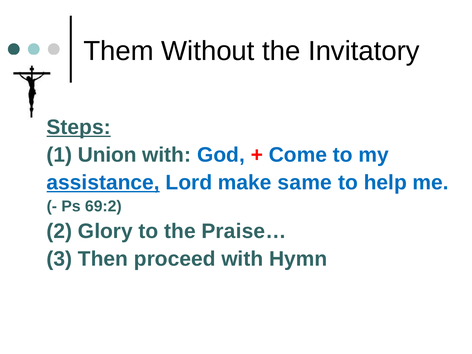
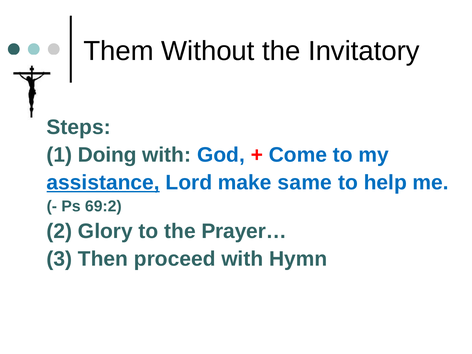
Steps underline: present -> none (79, 127)
Union: Union -> Doing (107, 155)
Praise…: Praise… -> Prayer… (244, 231)
